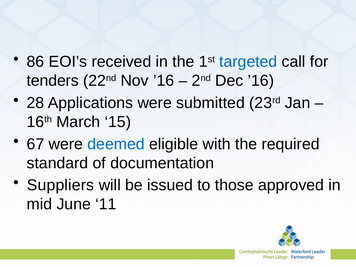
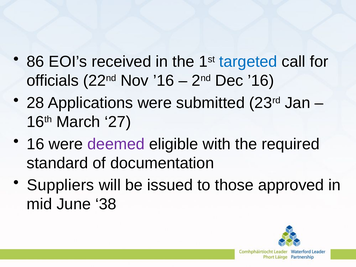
tenders: tenders -> officials (53, 81)
15: 15 -> 27 (118, 122)
67: 67 -> 16 (36, 144)
deemed colour: blue -> purple (116, 144)
11: 11 -> 38 (106, 204)
